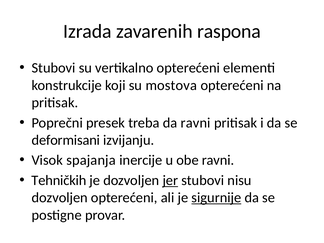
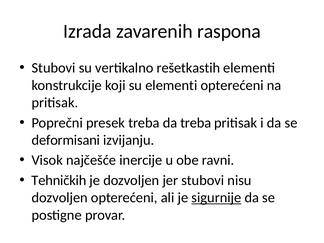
vertikalno opterećeni: opterećeni -> rešetkastih (188, 68)
su mostova: mostova -> elementi (171, 85)
da ravni: ravni -> treba (196, 123)
spajanja: spajanja -> najčešće (91, 160)
jer underline: present -> none (170, 180)
